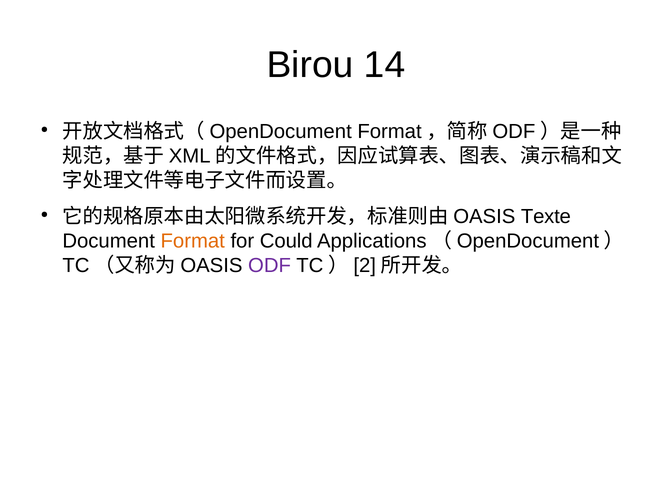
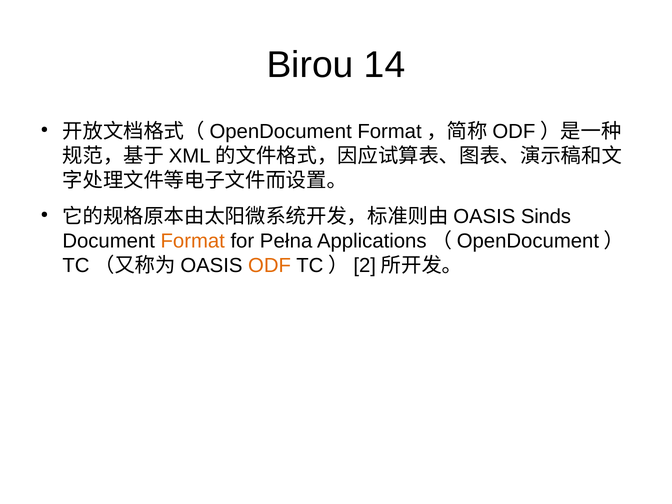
Texte: Texte -> Sinds (546, 217)
Could: Could -> Pełna (286, 241)
ODF colour: purple -> orange (270, 265)
